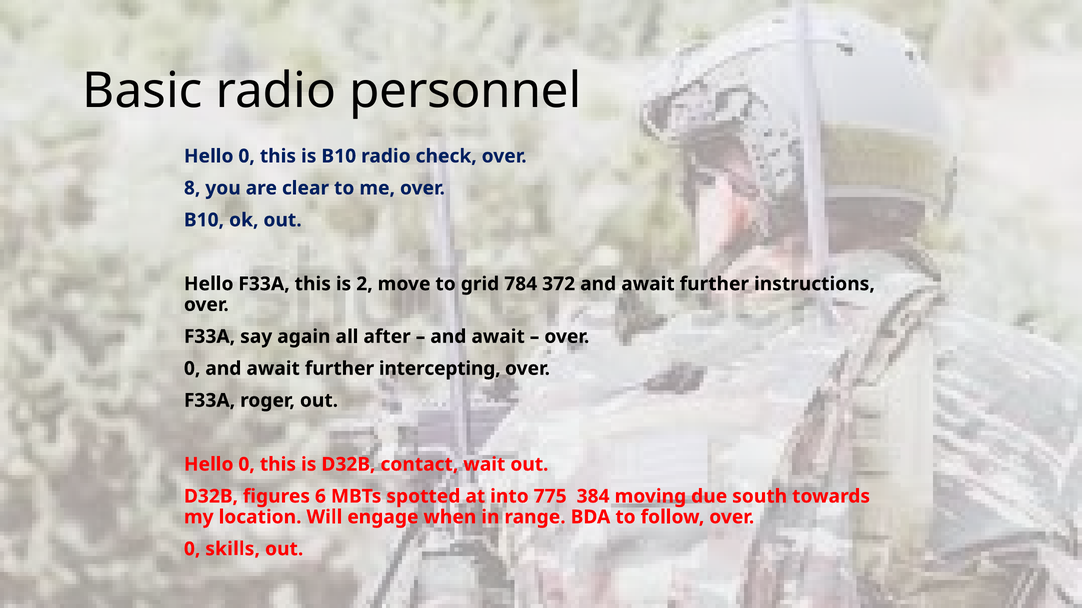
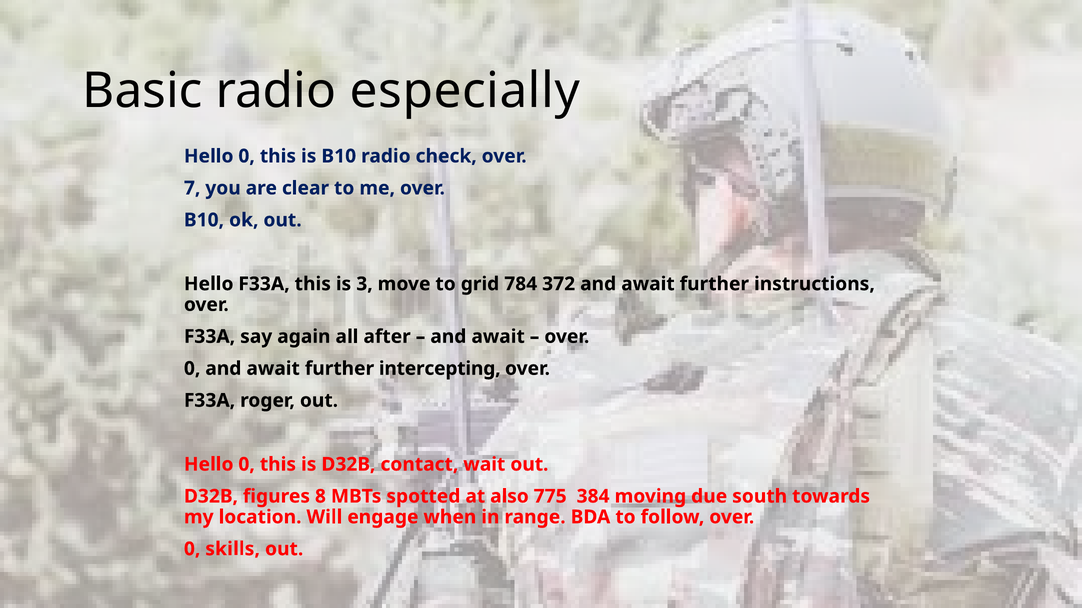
personnel: personnel -> especially (465, 91)
8: 8 -> 7 (192, 188)
2: 2 -> 3 (365, 284)
6: 6 -> 8 (320, 497)
into: into -> also (509, 497)
